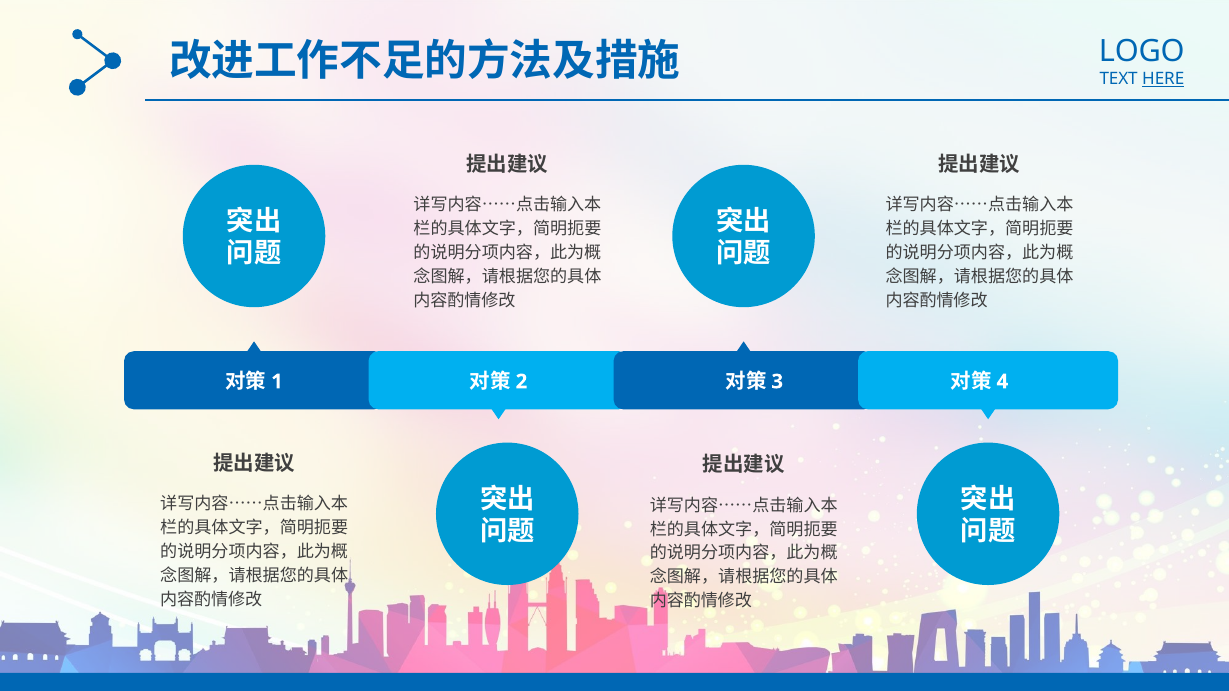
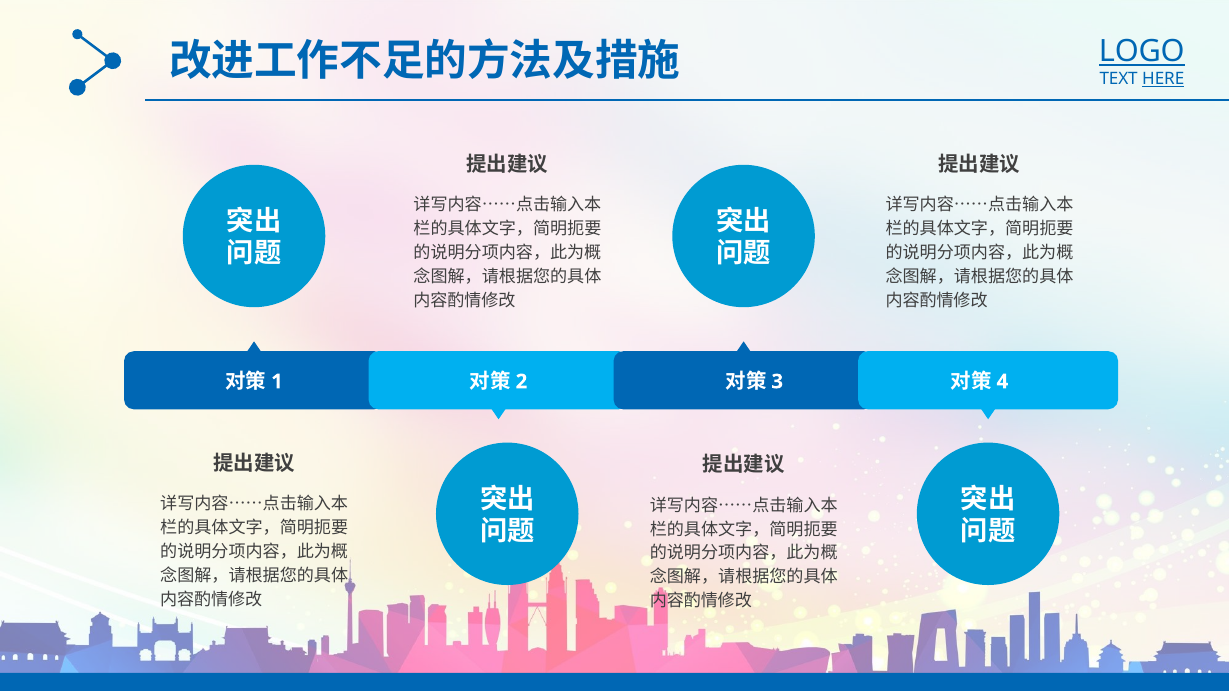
LOGO underline: none -> present (1142, 51)
